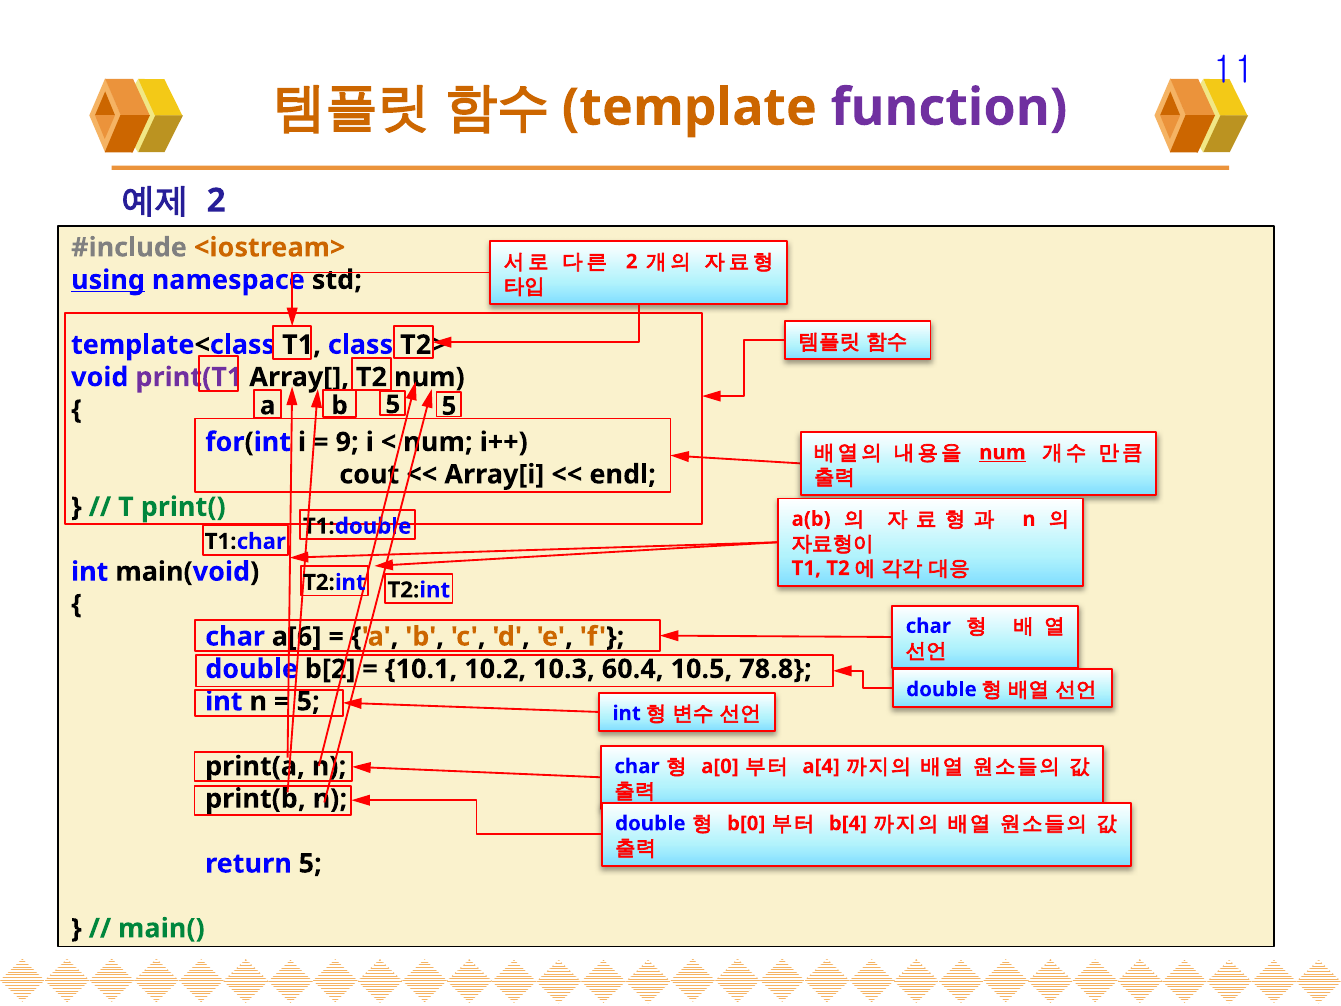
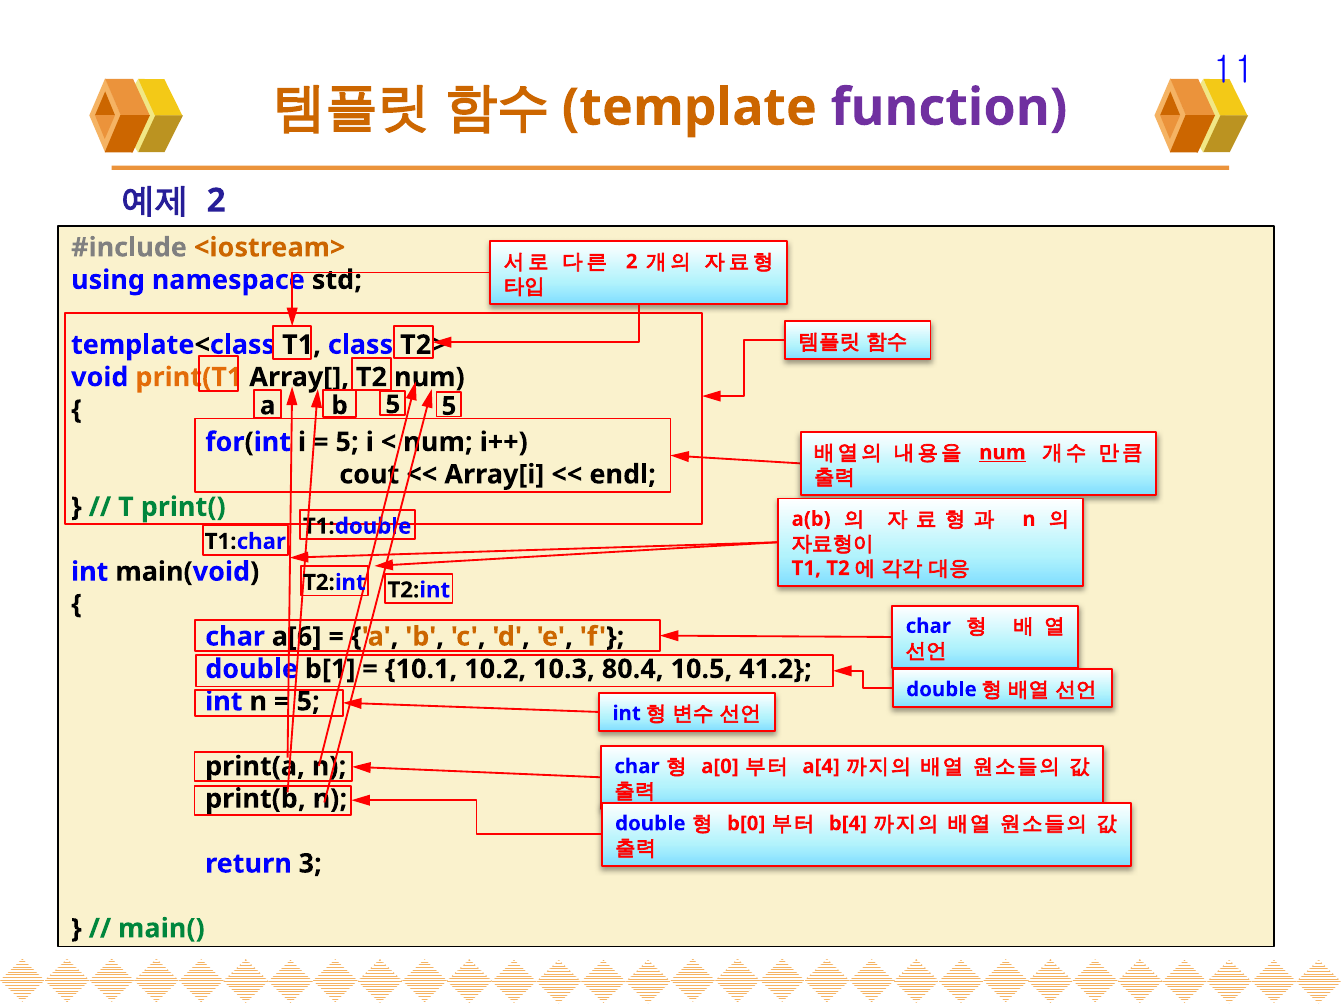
using underline: present -> none (108, 280)
print(T1 colour: purple -> orange (189, 377)
9: 9 -> 5 (347, 442)
b[2: b[2 -> b[1 (330, 669)
60.4: 60.4 -> 80.4 (633, 669)
78.8: 78.8 -> 41.2 (775, 669)
return 5: 5 -> 3 (310, 863)
